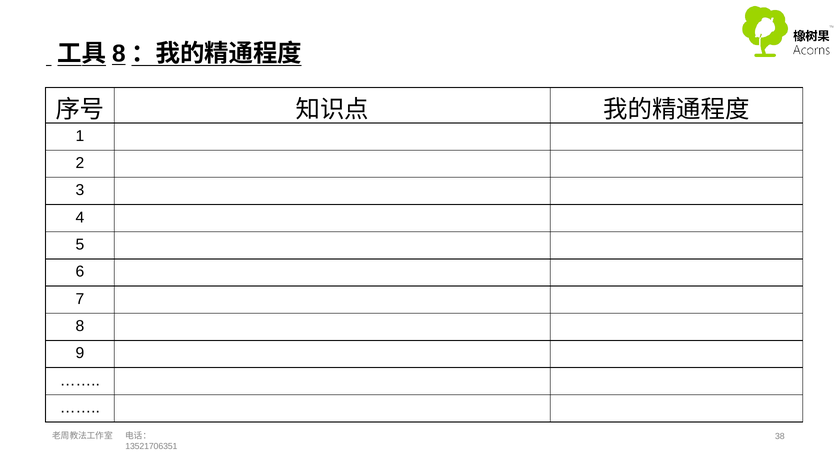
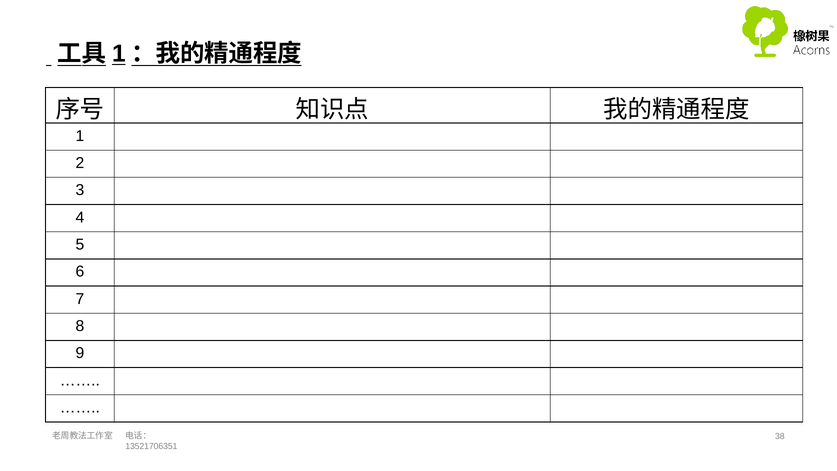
8: 8 -> 1 (119, 54)
